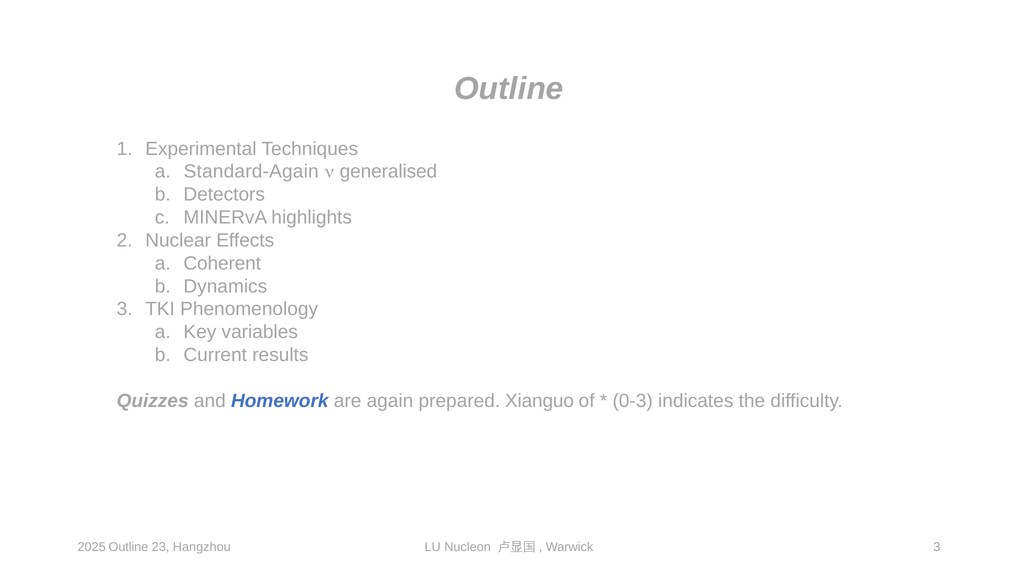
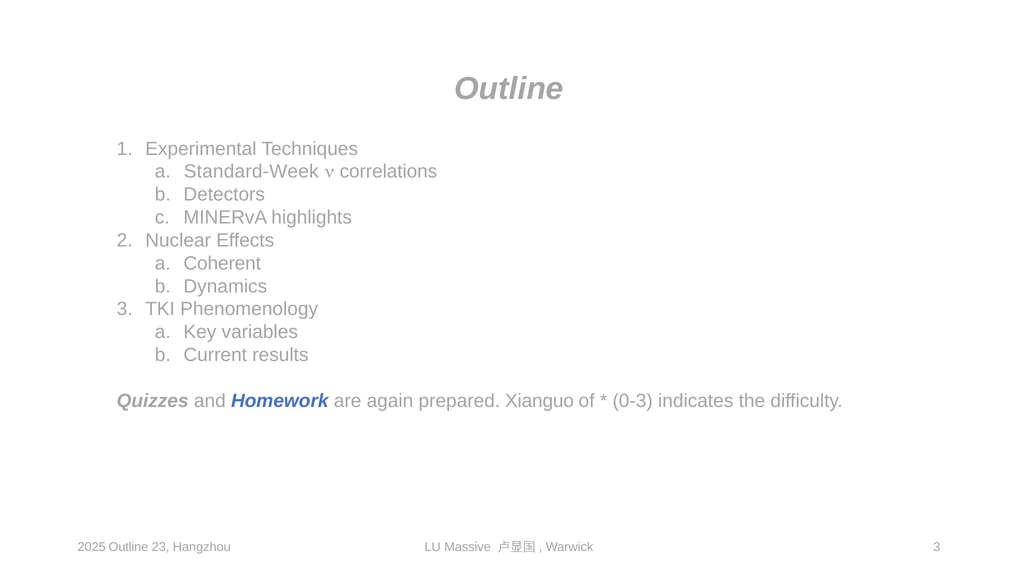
Standard-Again: Standard-Again -> Standard-Week (251, 172)
generalised: generalised -> correlations (388, 172)
Nucleon: Nucleon -> Massive (468, 547)
